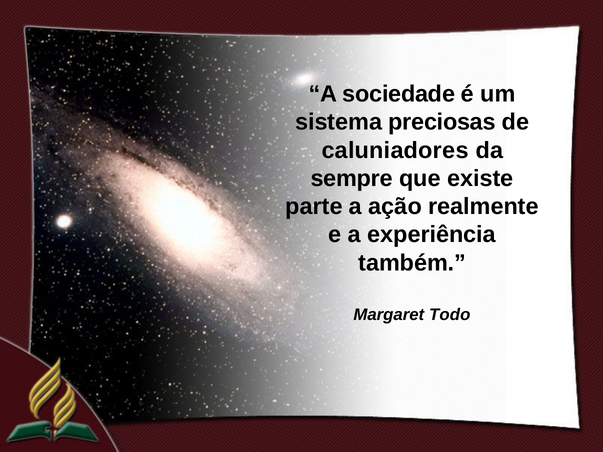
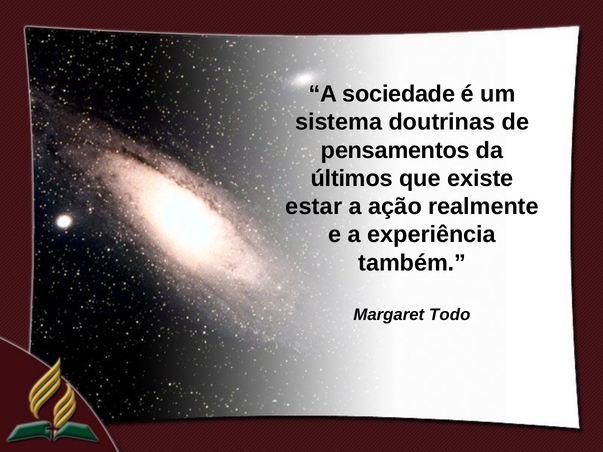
preciosas: preciosas -> doutrinas (442, 122)
caluniadores: caluniadores -> pensamentos (395, 150)
sempre: sempre -> últimos (352, 179)
parte: parte -> estar (314, 207)
